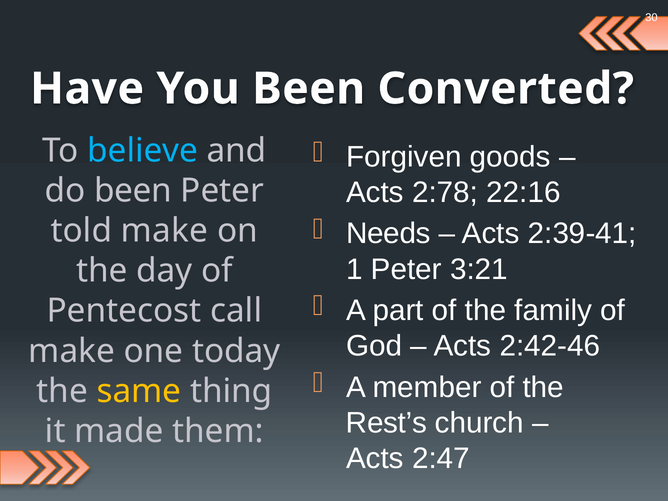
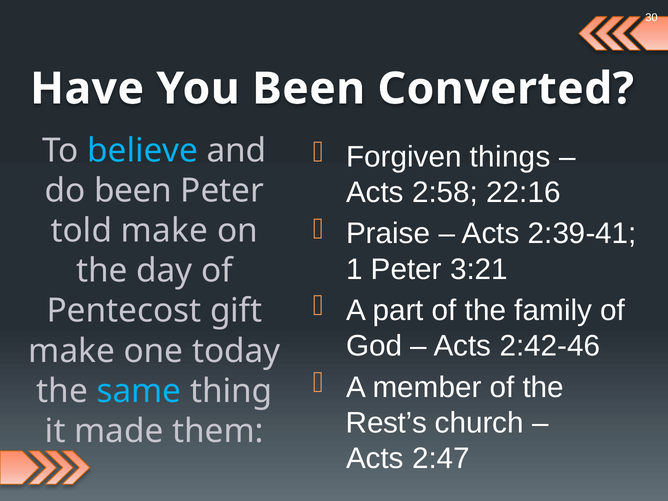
goods: goods -> things (510, 157)
2:78: 2:78 -> 2:58 (445, 192)
Needs: Needs -> Praise (388, 234)
call: call -> gift (236, 311)
same colour: yellow -> light blue (139, 391)
